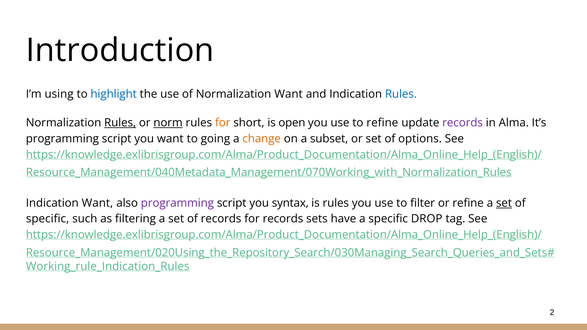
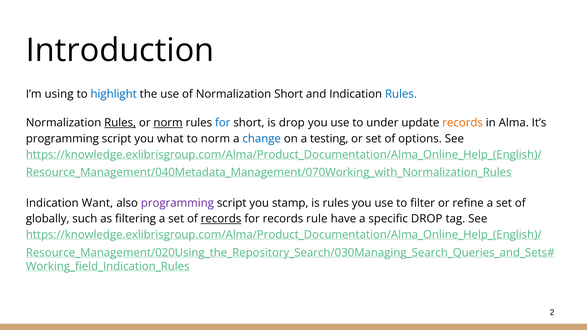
Normalization Want: Want -> Short (289, 94)
for colour: orange -> blue (223, 123)
is open: open -> drop (292, 123)
to refine: refine -> under (382, 123)
records colour: purple -> orange (463, 123)
you want: want -> what (170, 139)
to going: going -> norm (215, 139)
change colour: orange -> blue (262, 139)
subset: subset -> testing (329, 139)
syntax: syntax -> stamp (290, 203)
set underline: present -> none (504, 203)
specific: specific -> globally (48, 219)
records underline: none -> present (221, 219)
sets: sets -> rule (317, 219)
Working_rule_Indication_Rules: Working_rule_Indication_Rules -> Working_field_Indication_Rules (108, 267)
